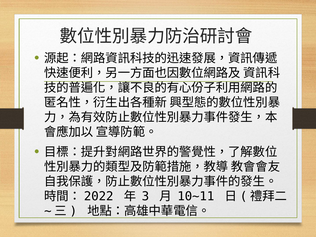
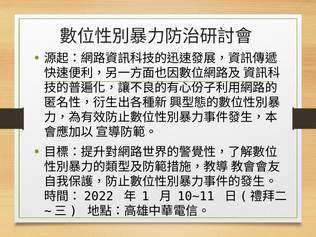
3: 3 -> 1 (145, 196)
